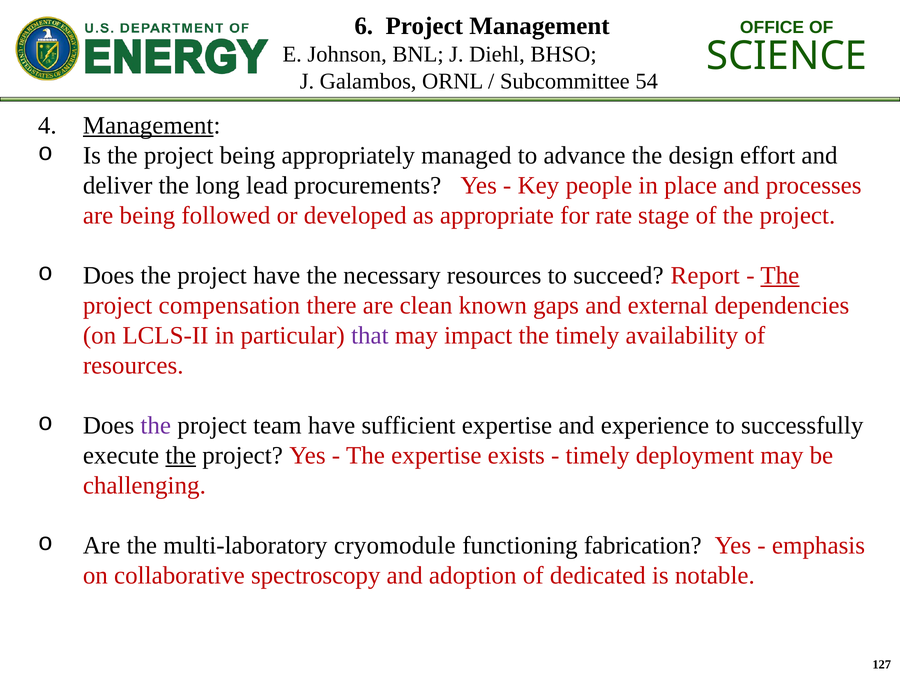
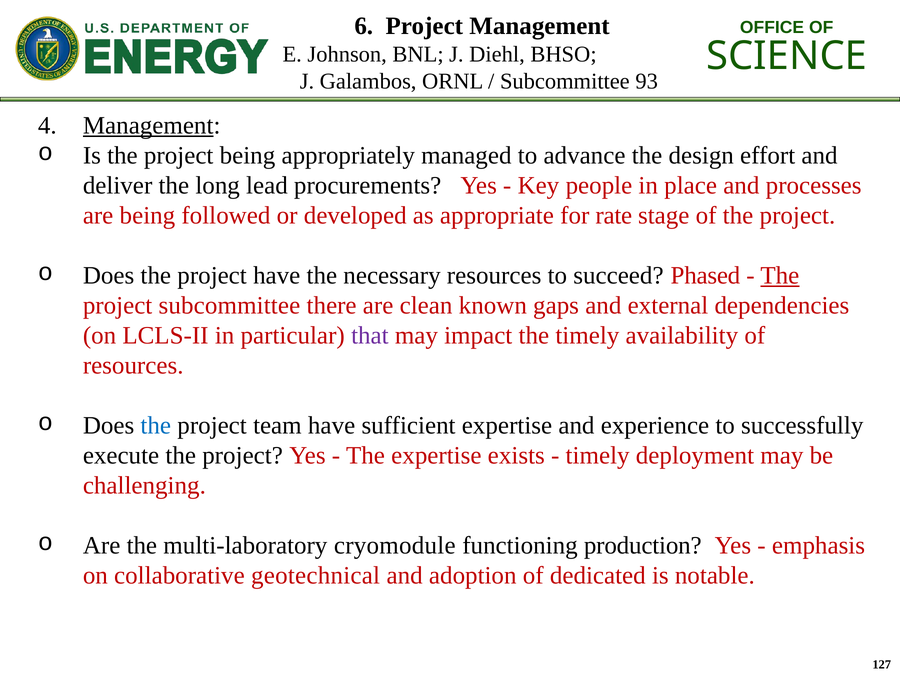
54: 54 -> 93 (647, 81)
Report: Report -> Phased (705, 275)
project compensation: compensation -> subcommittee (229, 305)
the colour: purple -> blue (156, 425)
the underline: present -> none (181, 455)
fabrication: fabrication -> production (643, 546)
spectroscopy: spectroscopy -> geotechnical (316, 576)
